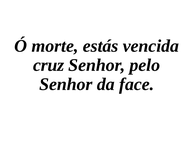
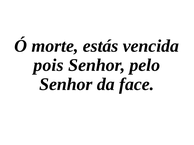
cruz: cruz -> pois (48, 65)
